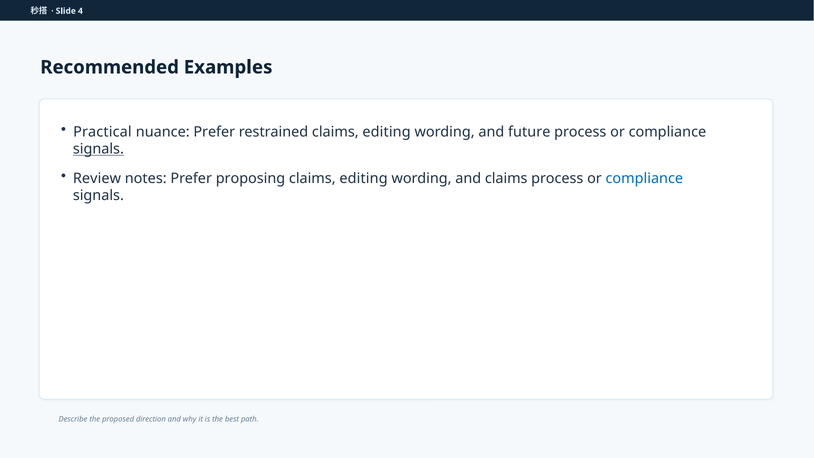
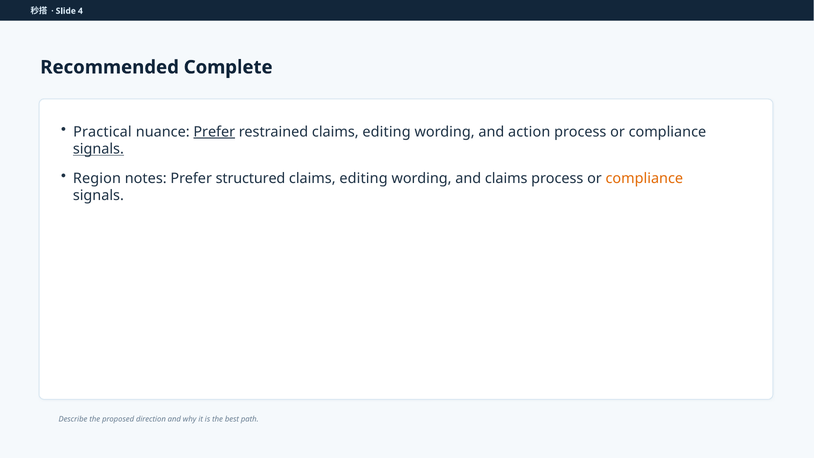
Examples: Examples -> Complete (228, 67)
Prefer underline: none -> present (214, 132)
future: future -> action (529, 132)
Review: Review -> Region (97, 178)
proposing: proposing -> structured (251, 178)
compliance colour: blue -> orange (644, 178)
